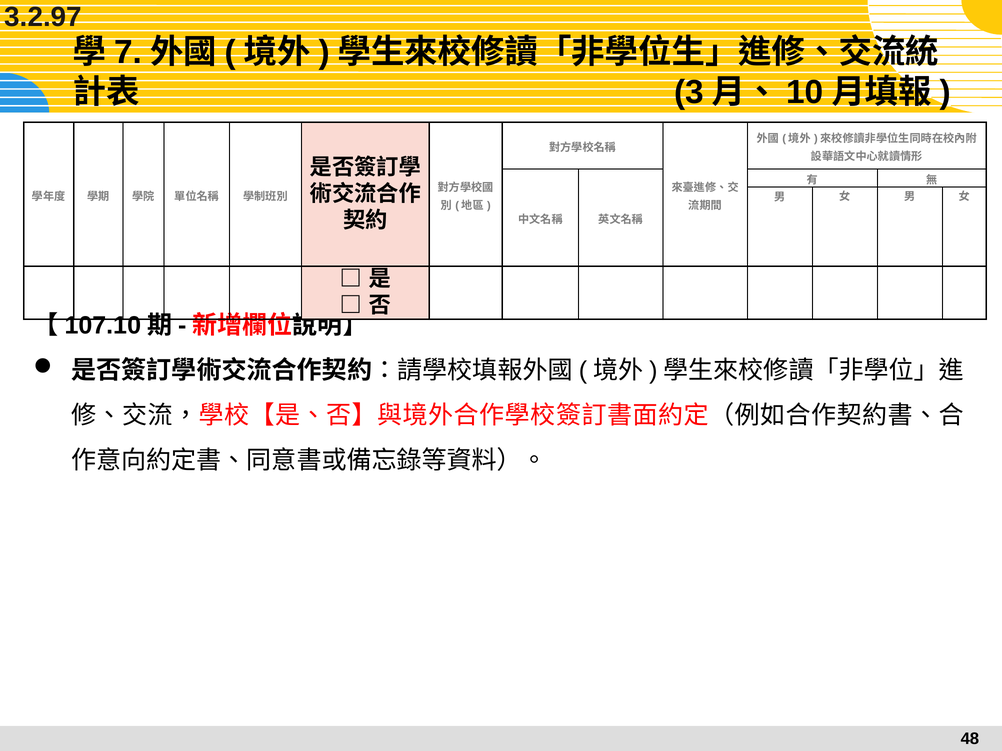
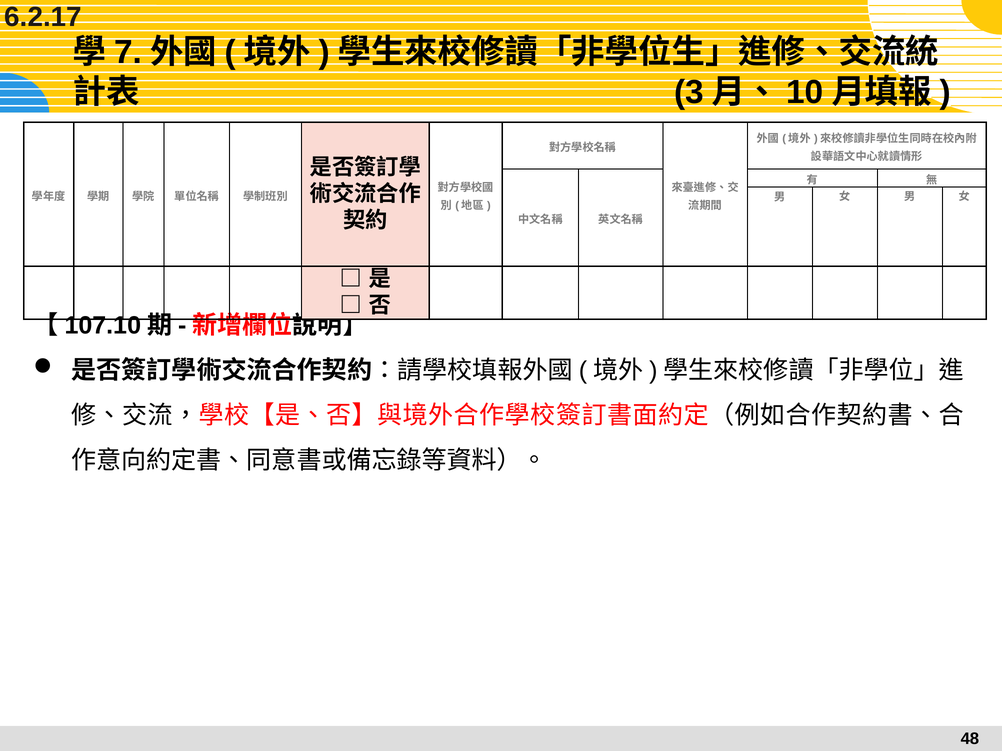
3.2.97: 3.2.97 -> 6.2.17 (43, 17)
